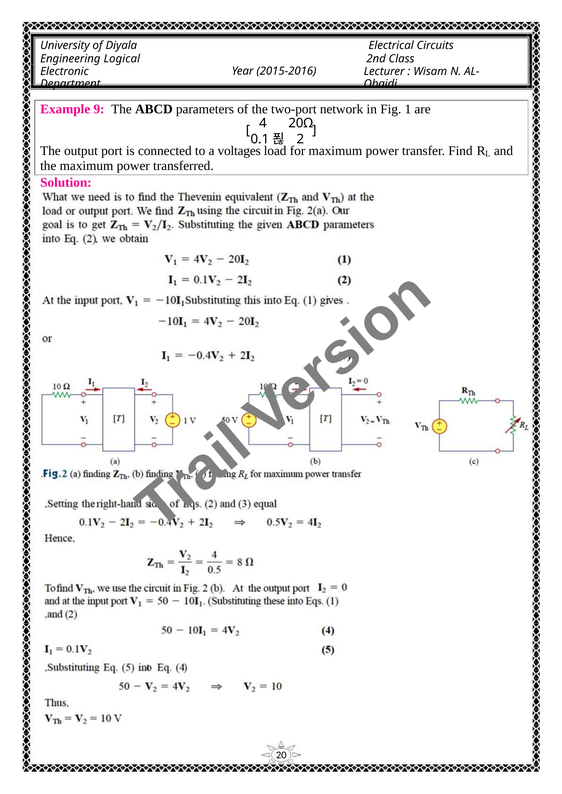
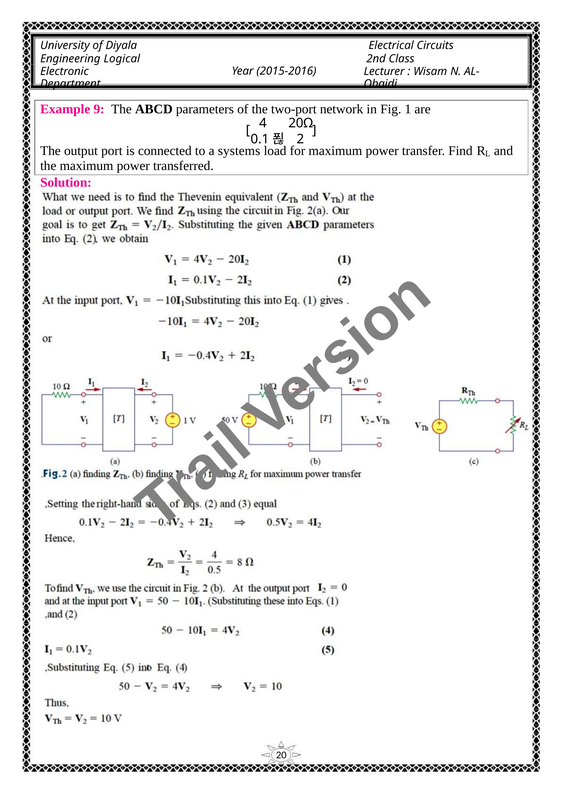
voltages: voltages -> systems (239, 151)
